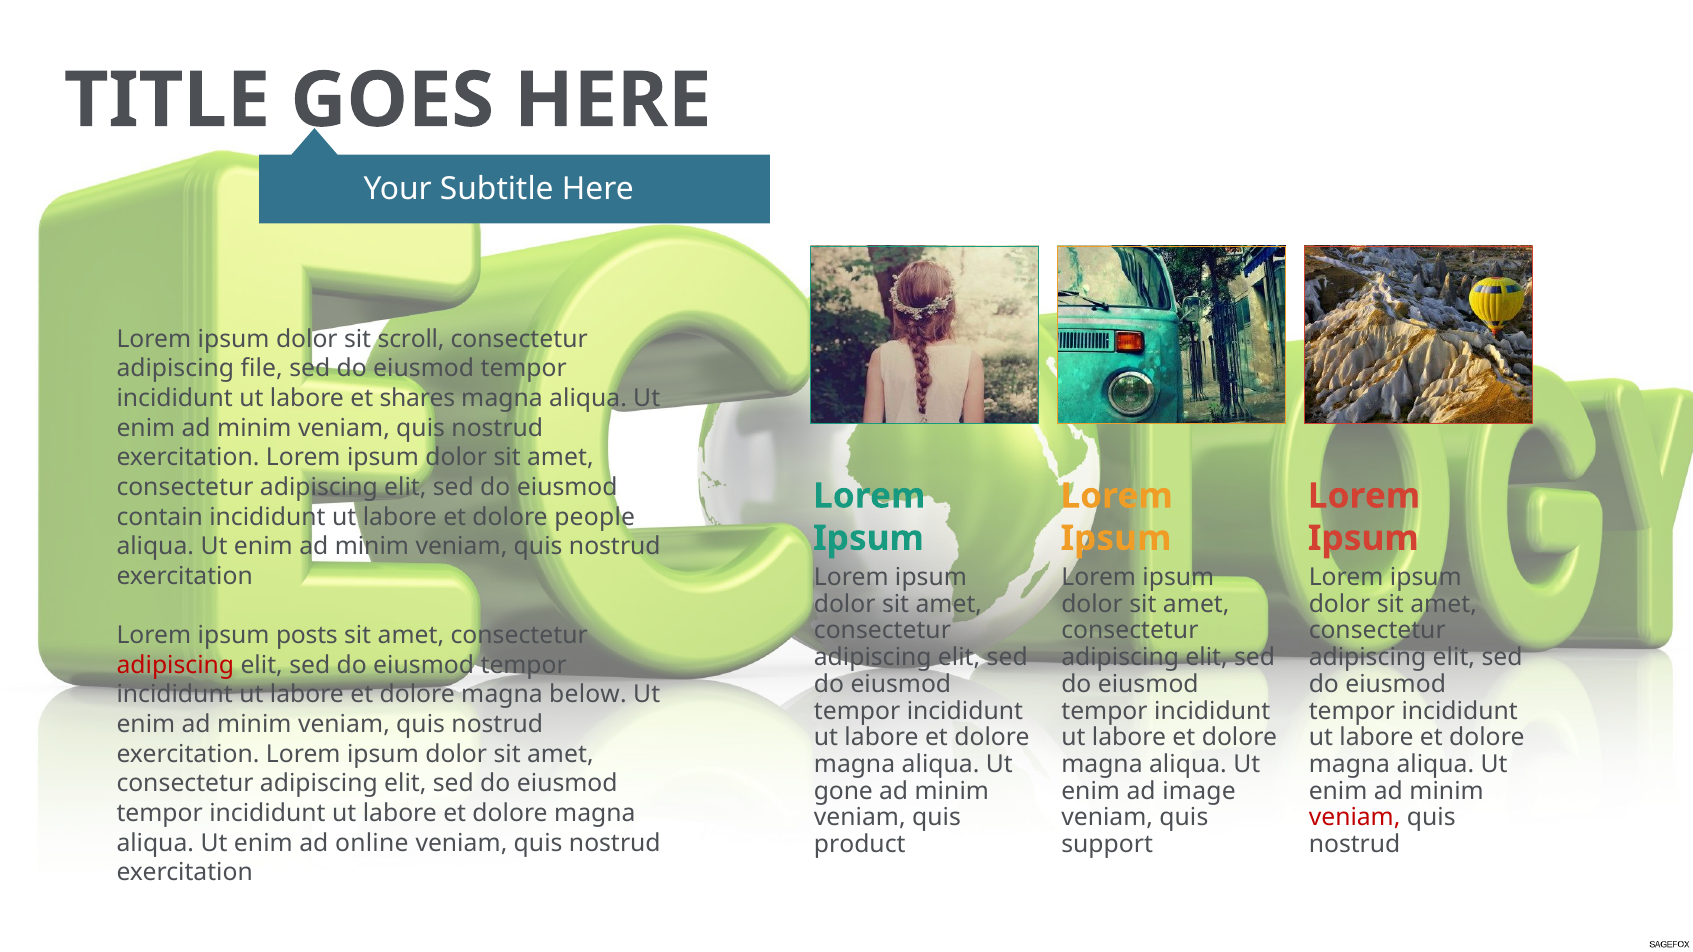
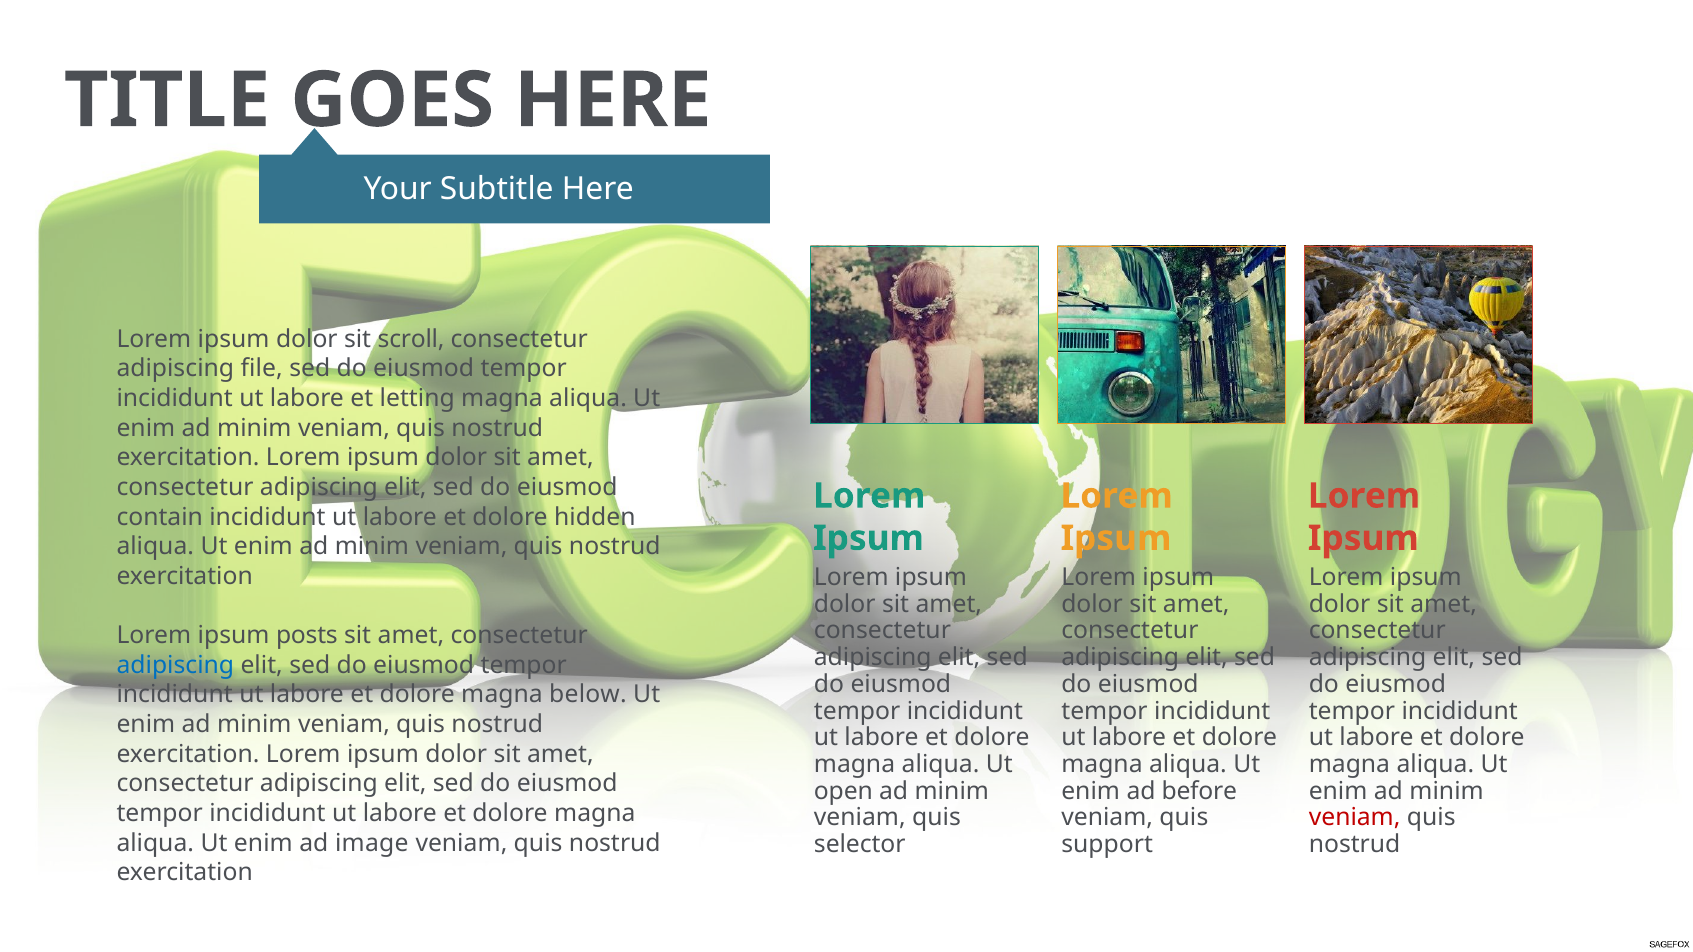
shares: shares -> letting (417, 399)
people: people -> hidden (595, 517)
adipiscing colour: red -> blue (175, 665)
gone: gone -> open (843, 791)
image: image -> before (1199, 791)
online: online -> image (372, 843)
product: product -> selector (860, 845)
